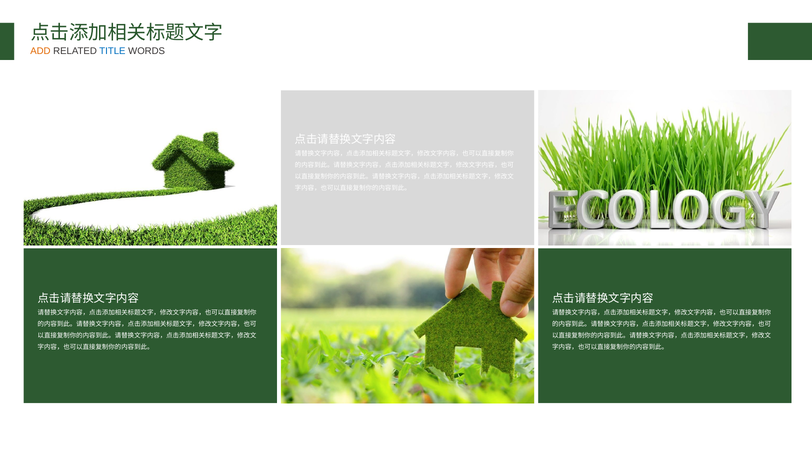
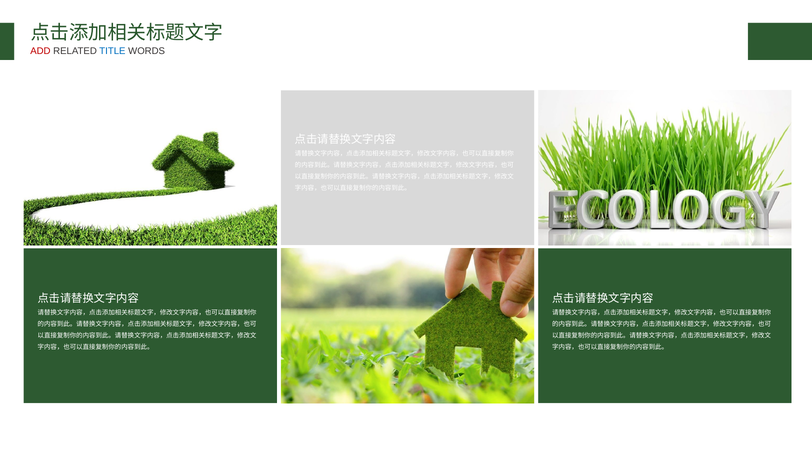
ADD colour: orange -> red (40, 51)
